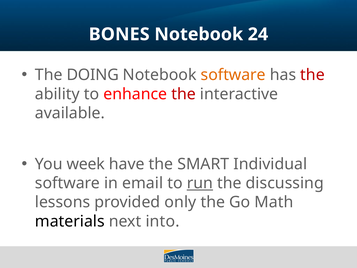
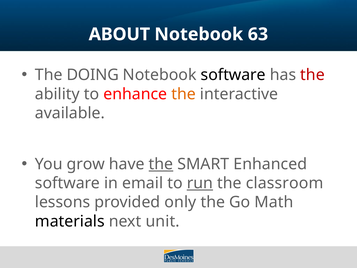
BONES: BONES -> ABOUT (119, 34)
24: 24 -> 63 (258, 34)
software colour: orange -> black (233, 75)
the colour: red -> orange (184, 94)
week: week -> grow (86, 164)
the underline: none -> present (161, 164)
Individual: Individual -> Enhanced (270, 164)
discussing: discussing -> classroom (285, 183)
into: into -> unit (163, 221)
